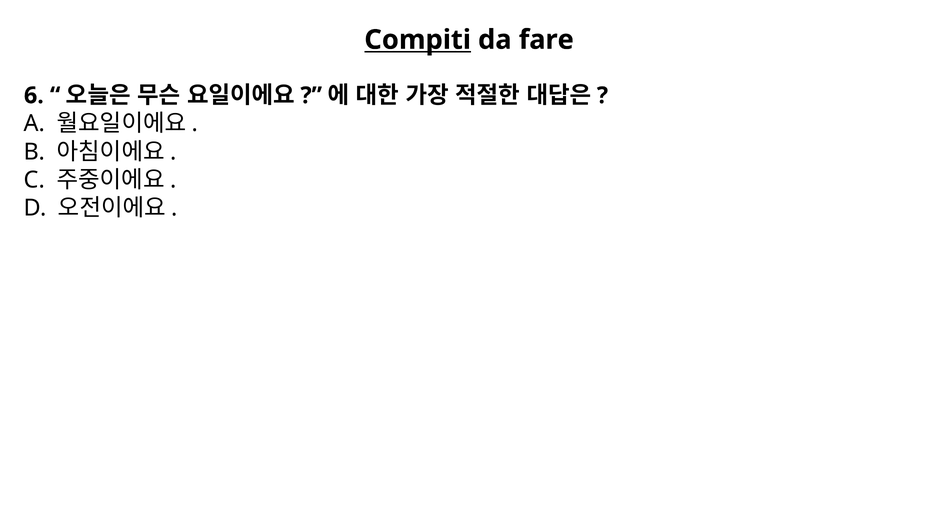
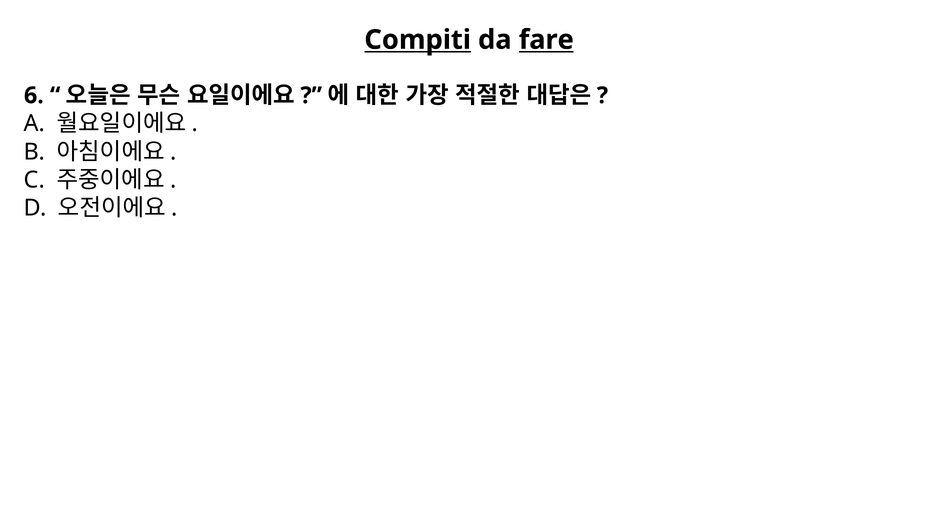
fare underline: none -> present (546, 40)
